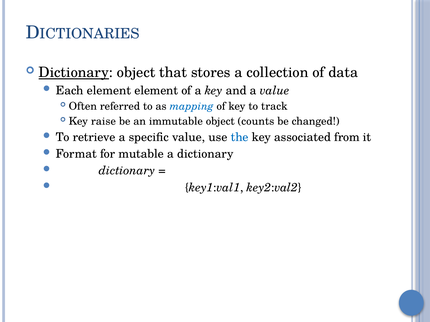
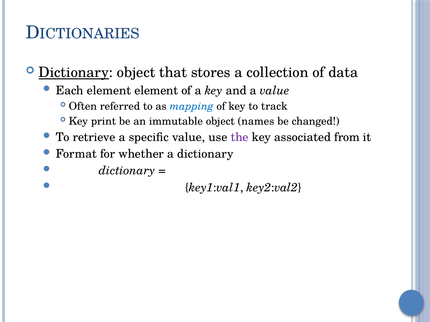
raise: raise -> print (104, 121)
counts: counts -> names (256, 121)
the colour: blue -> purple (240, 137)
mutable: mutable -> whether (141, 154)
